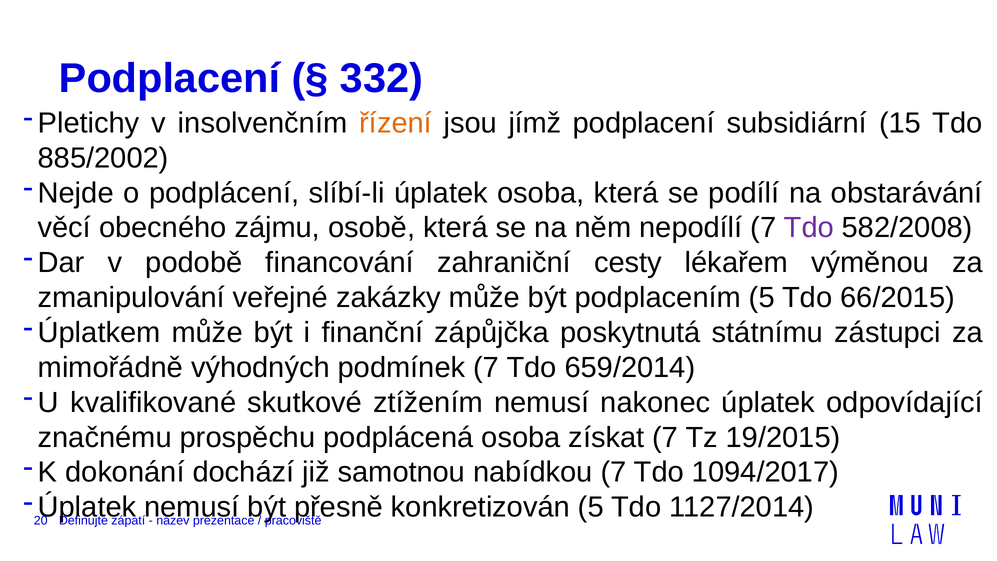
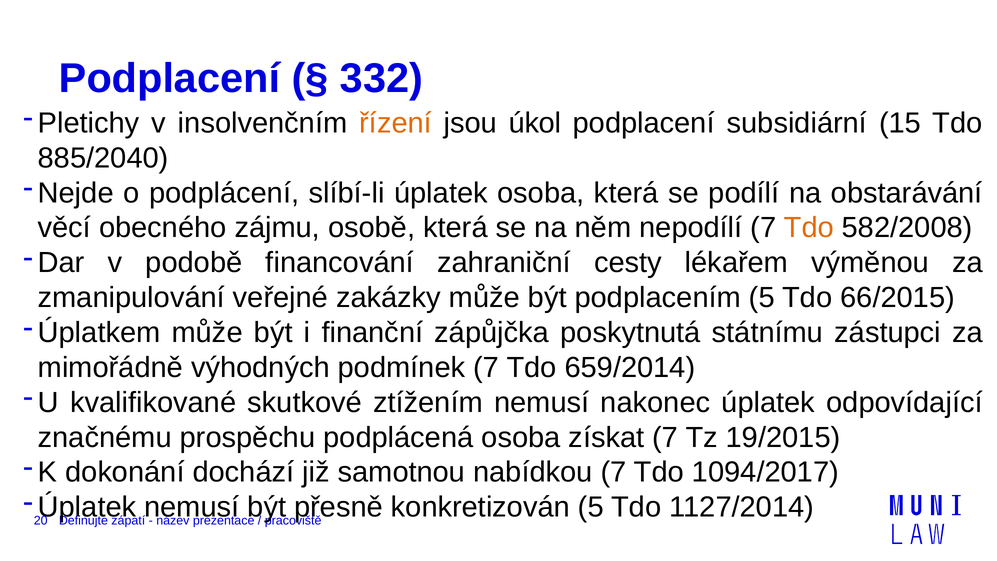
jímž: jímž -> úkol (535, 123)
885/2002: 885/2002 -> 885/2040 (103, 158)
Tdo colour: purple -> orange (809, 228)
